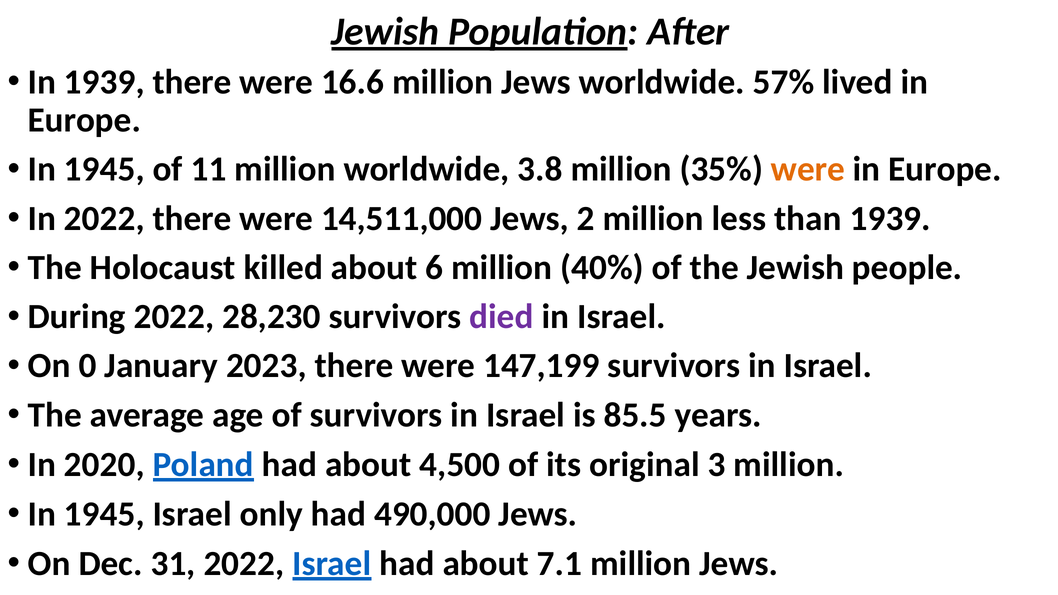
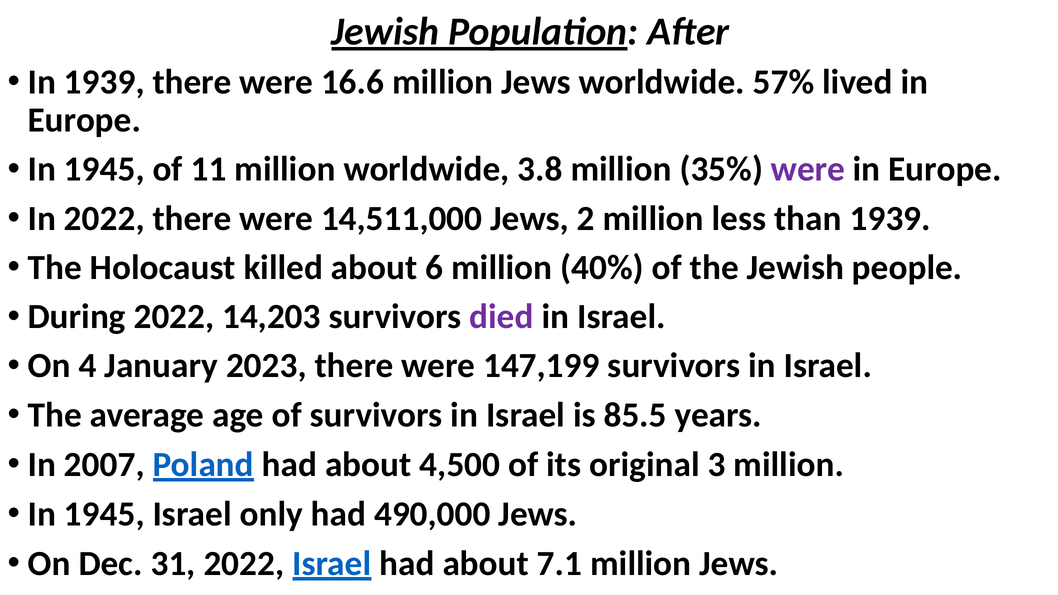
were colour: orange -> purple (808, 169)
28,230: 28,230 -> 14,203 (271, 317)
0: 0 -> 4 (87, 366)
2020: 2020 -> 2007 (104, 465)
